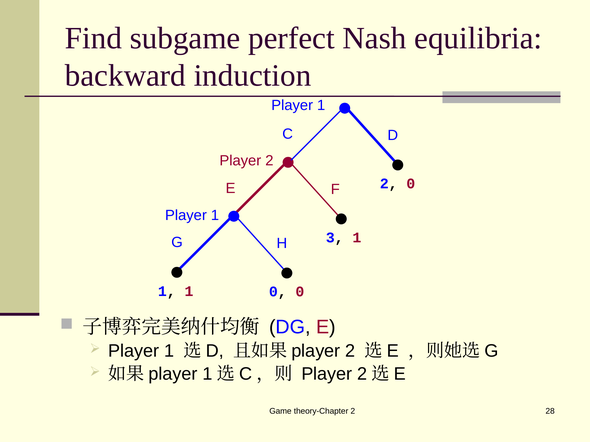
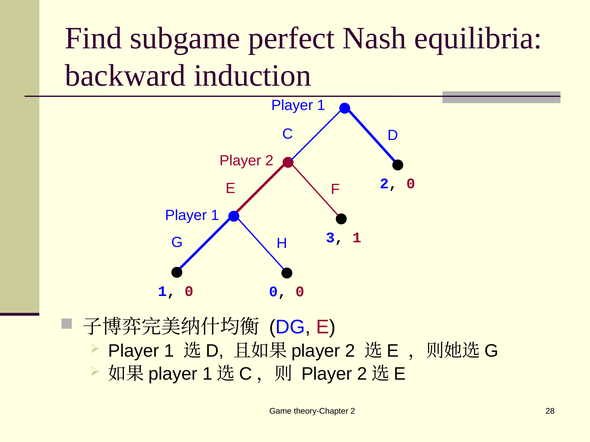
1: 1 -> 0 (189, 292)
